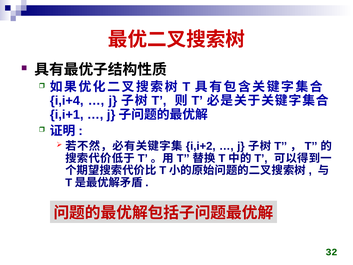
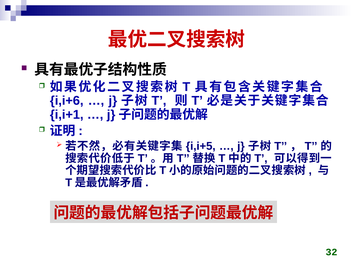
i,i+4: i,i+4 -> i,i+6 (67, 101)
i,i+2: i,i+2 -> i,i+5 (201, 146)
